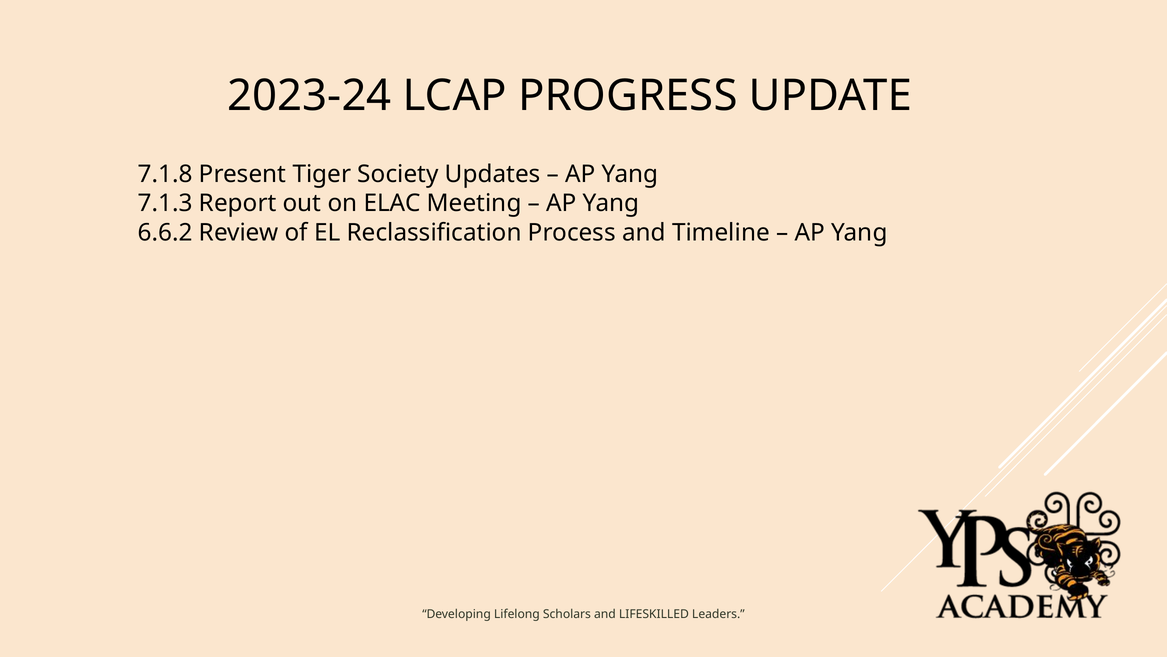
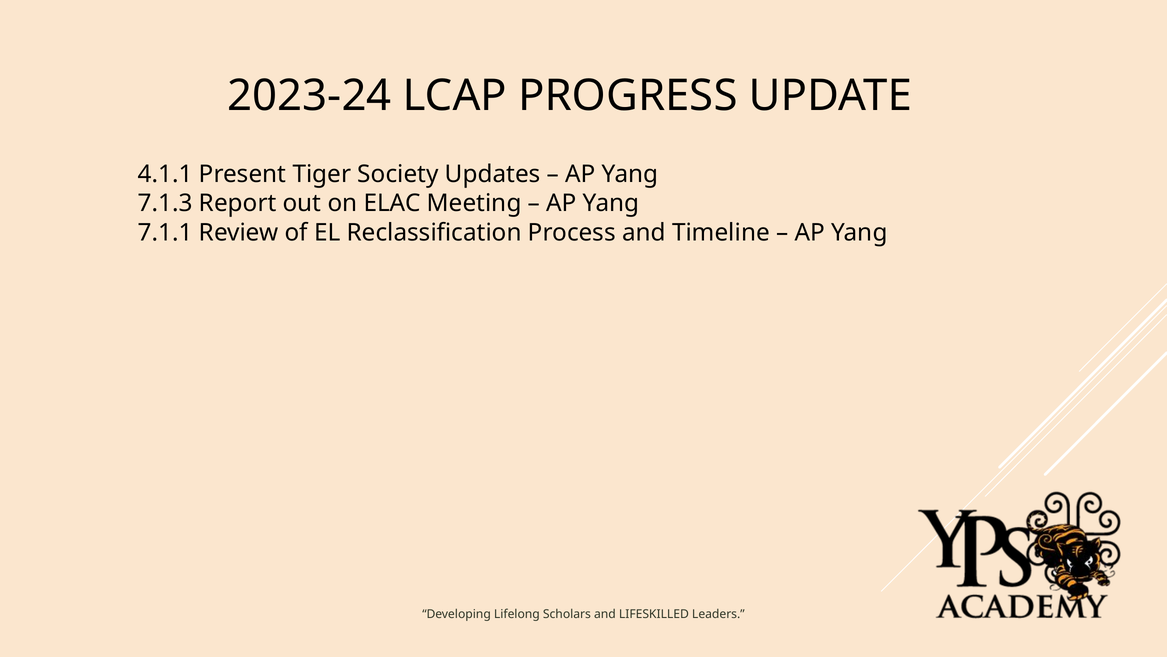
7.1.8: 7.1.8 -> 4.1.1 (165, 174)
6.6.2: 6.6.2 -> 7.1.1 (165, 232)
